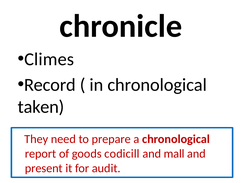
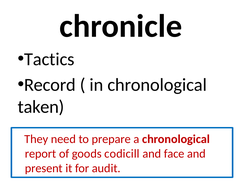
Climes: Climes -> Tactics (49, 59)
mall: mall -> face (174, 154)
